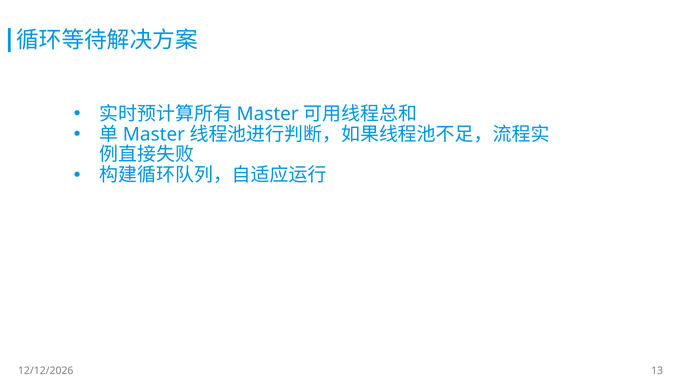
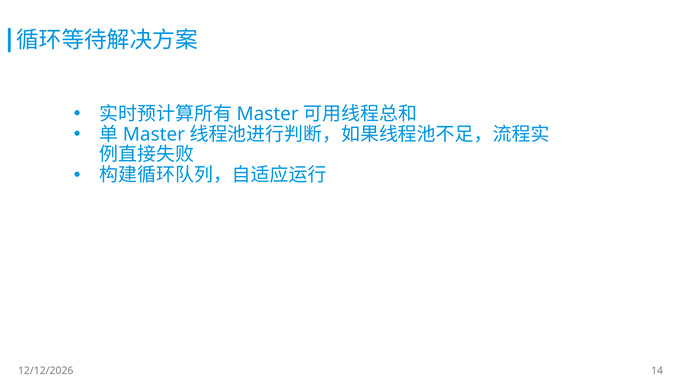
13: 13 -> 14 (657, 371)
